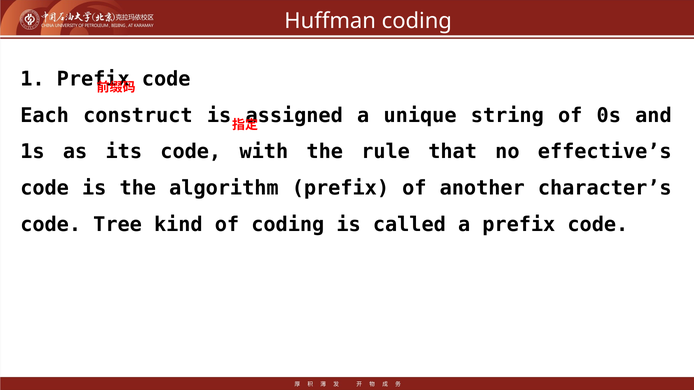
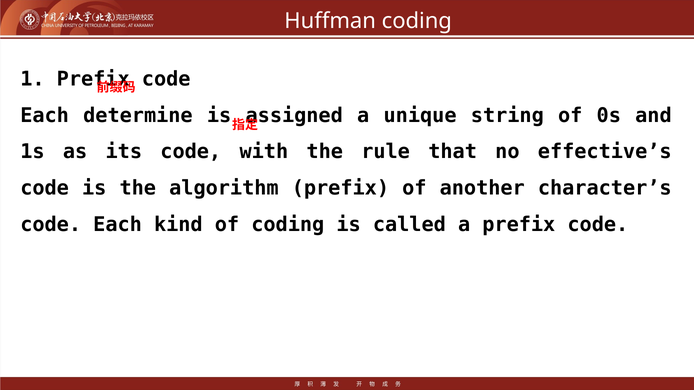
construct: construct -> determine (138, 115)
Tree: Tree -> Each (118, 225)
